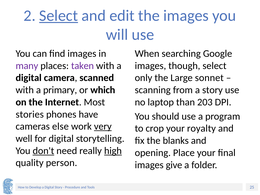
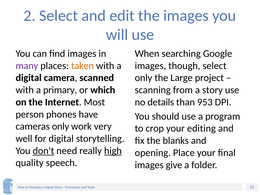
Select underline: present -> none (59, 16)
taken colour: purple -> orange (83, 66)
sonnet: sonnet -> project (209, 78)
laptop: laptop -> details (161, 102)
203: 203 -> 953 (205, 102)
stories: stories -> person (30, 114)
cameras else: else -> only (61, 126)
very underline: present -> none (103, 126)
royalty: royalty -> editing (201, 128)
person: person -> speech (62, 163)
